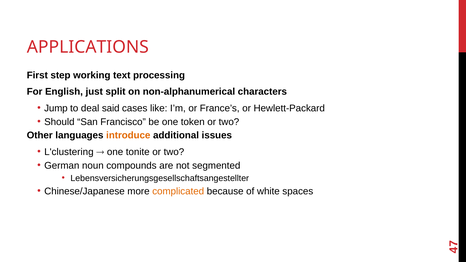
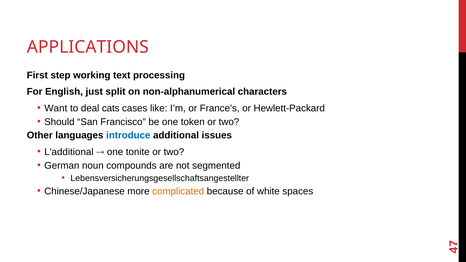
Jump: Jump -> Want (56, 108)
said: said -> cats (111, 108)
introduce colour: orange -> blue (128, 135)
L'clustering: L'clustering -> L'additional (69, 152)
